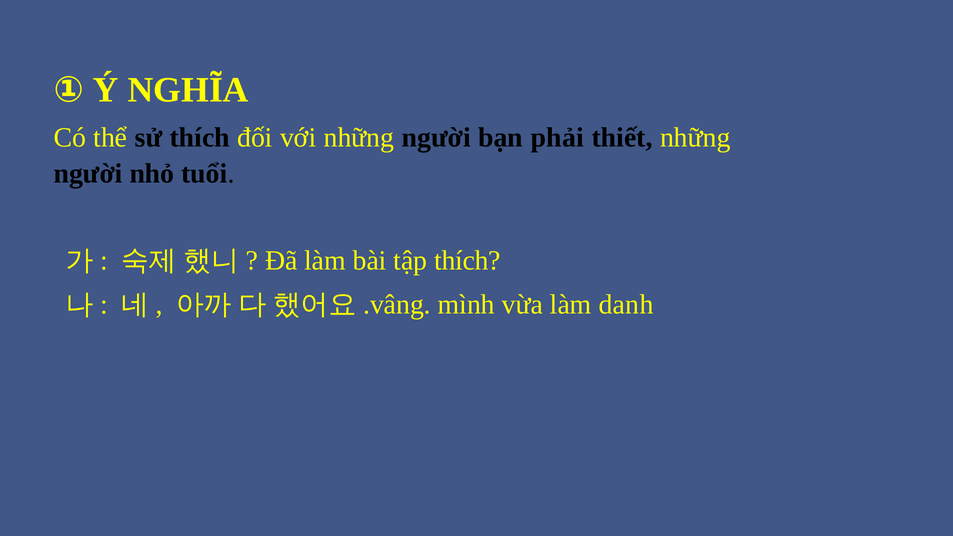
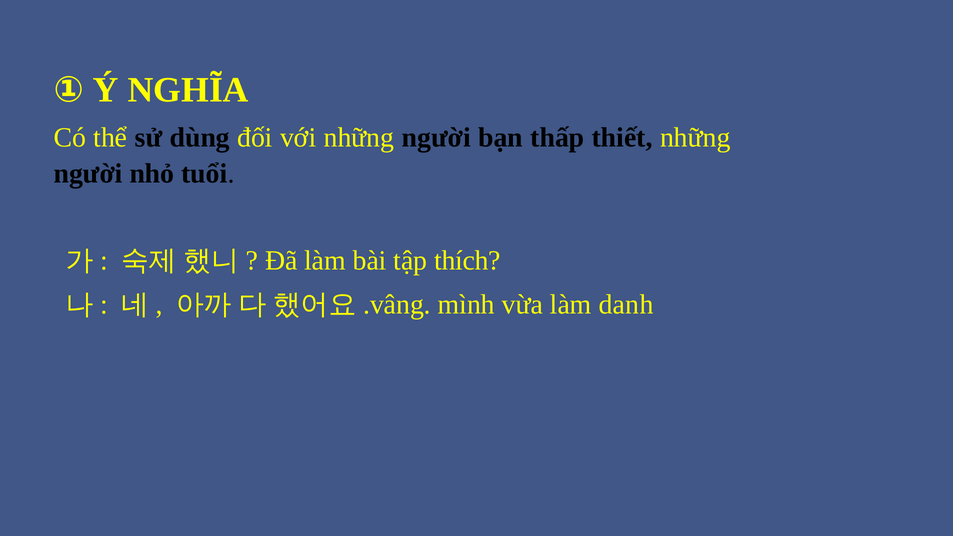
sử thích: thích -> dùng (200, 138)
phải: phải -> thấp (557, 138)
